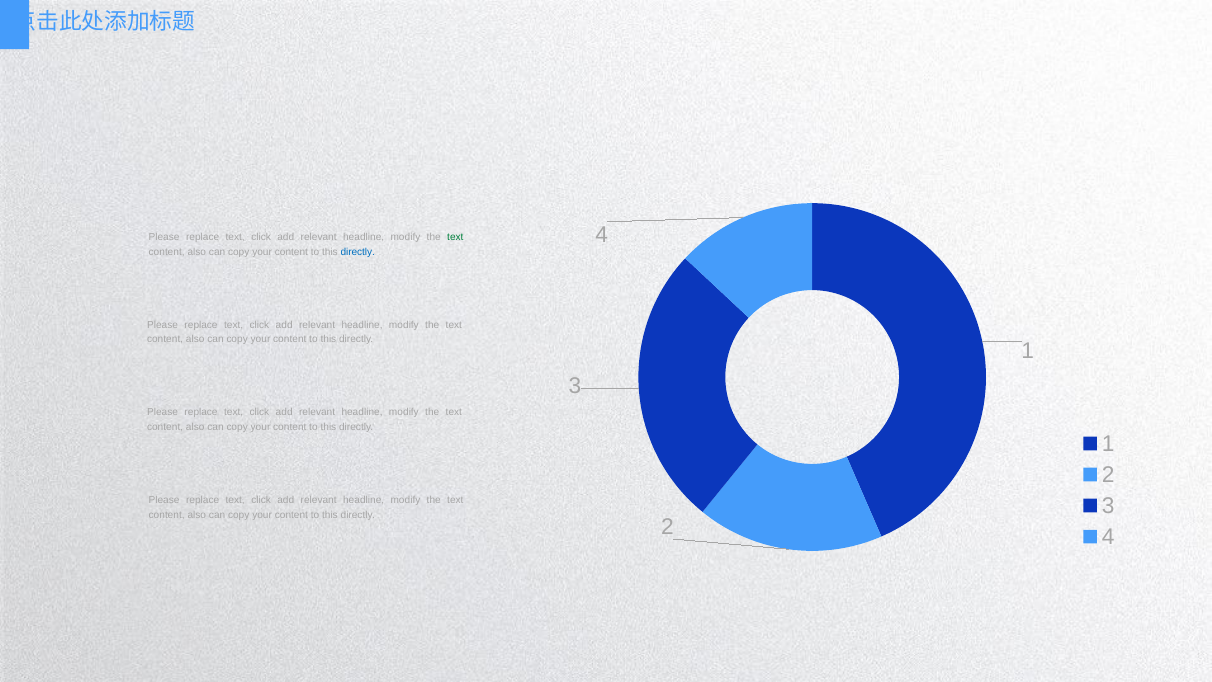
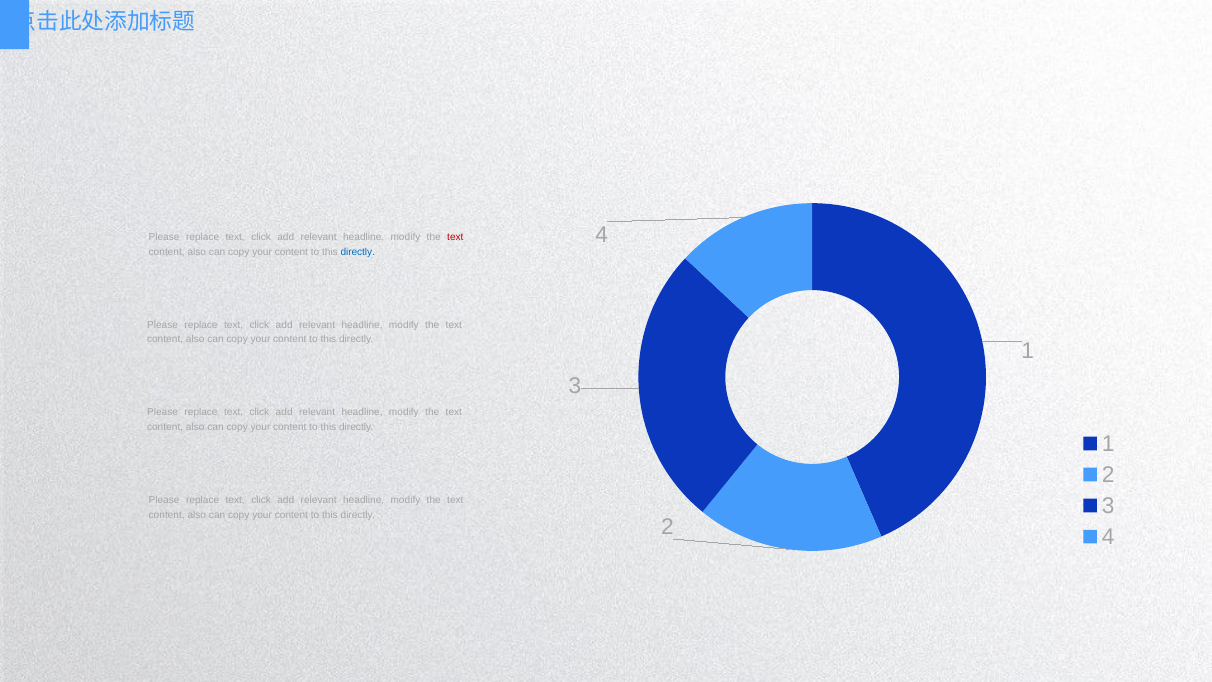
text colour: green -> red (455, 237)
